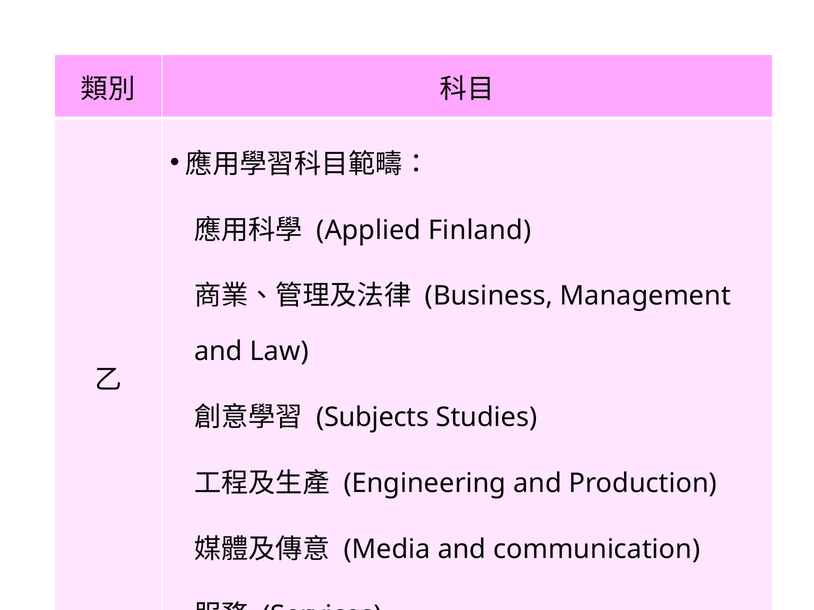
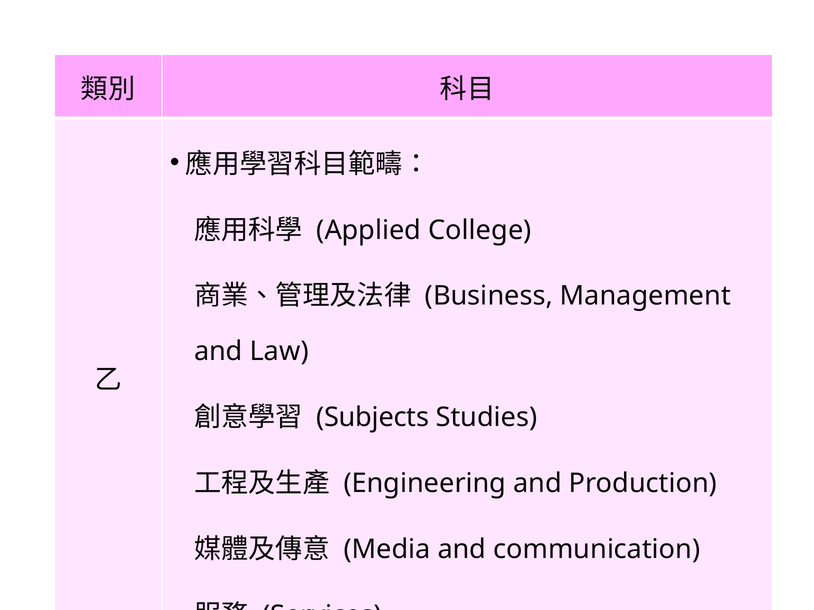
Finland: Finland -> College (480, 230)
